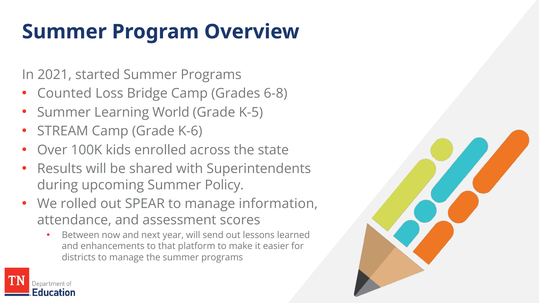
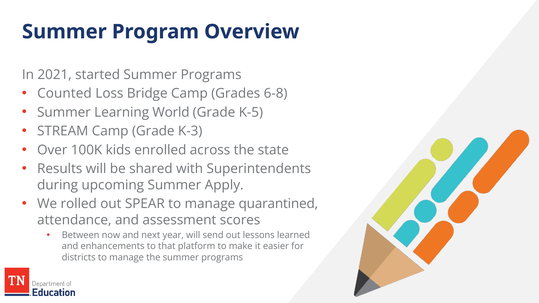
K-6: K-6 -> K-3 (190, 131)
Policy: Policy -> Apply (224, 185)
information: information -> quarantined (278, 204)
